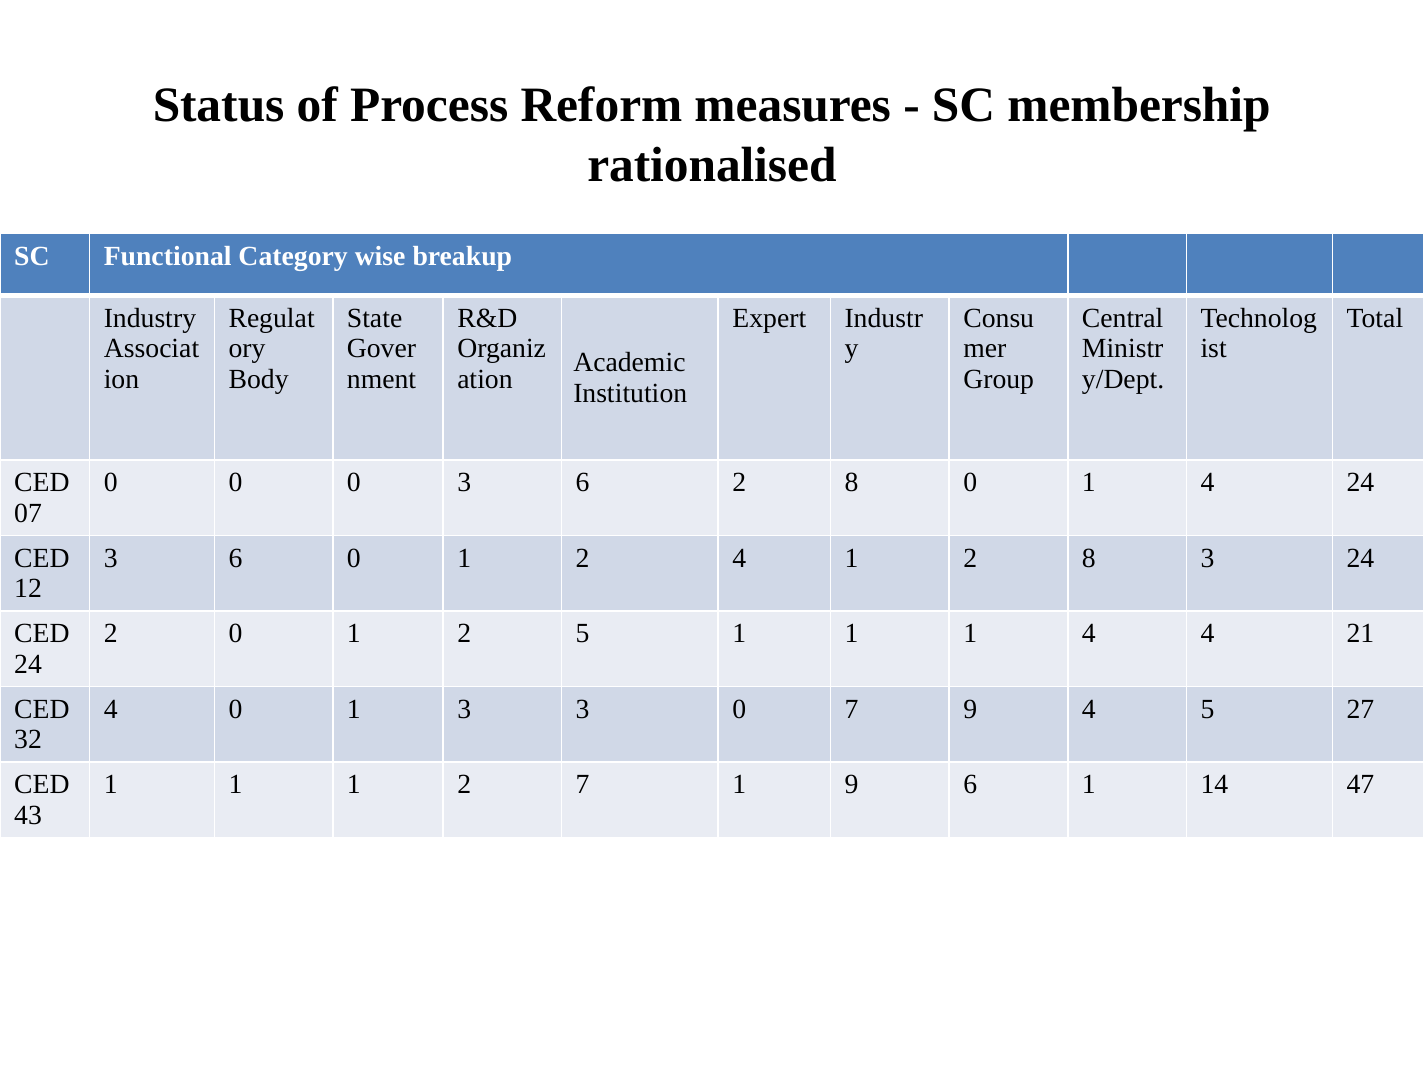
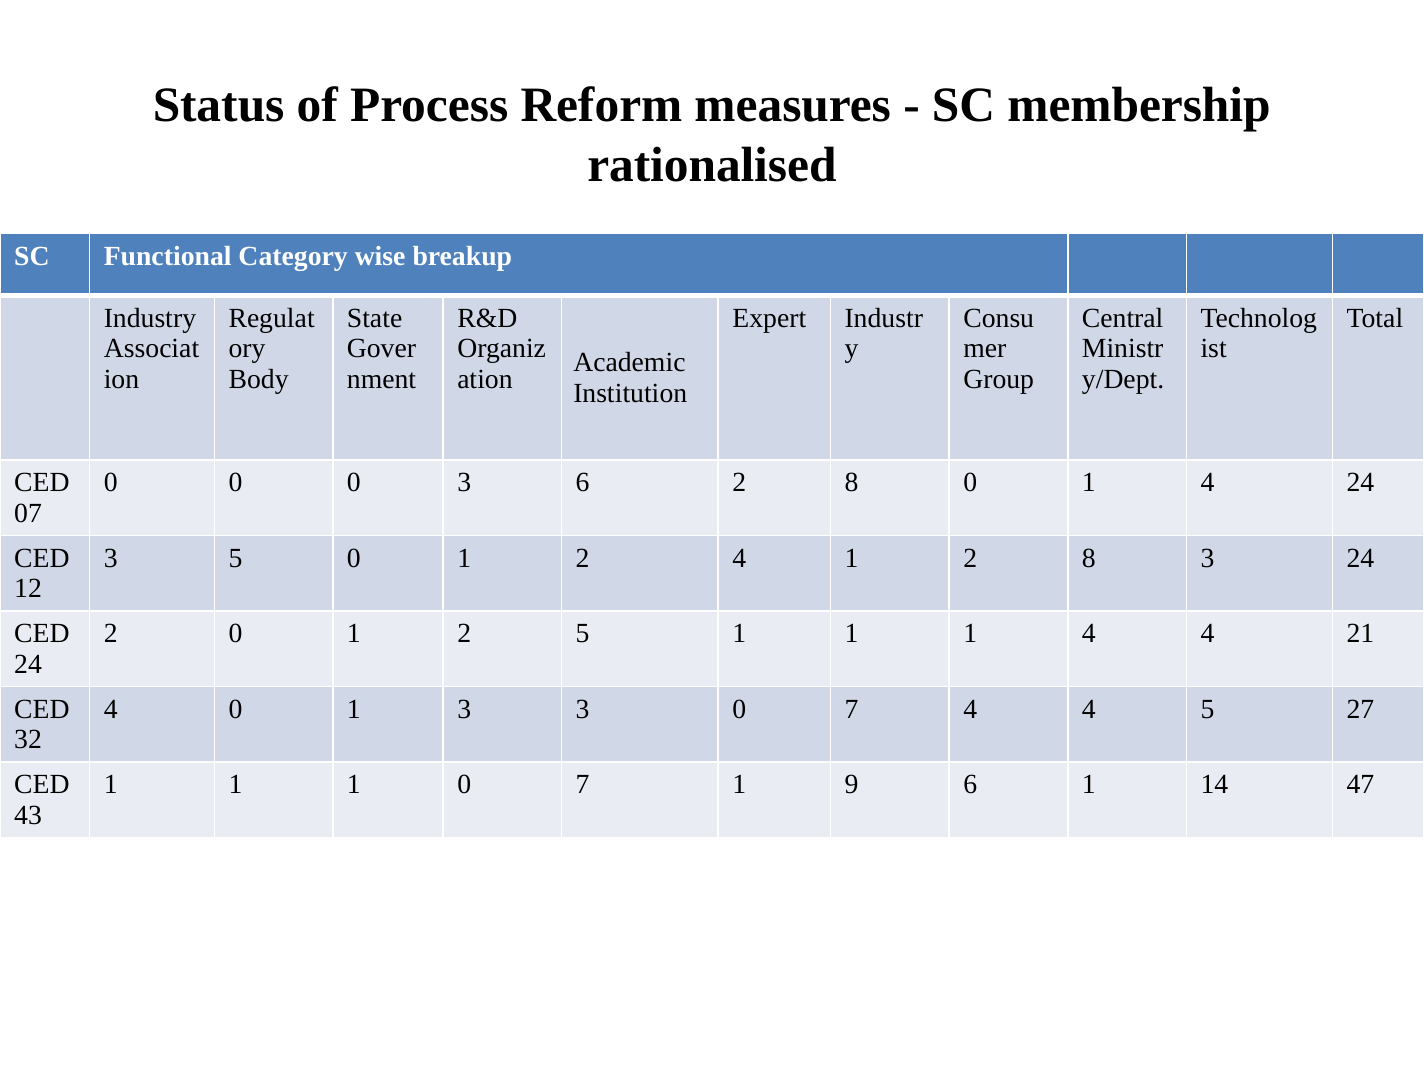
6: 6 -> 5 (236, 558)
7 9: 9 -> 4 (970, 709)
1 1 2: 2 -> 0 (464, 785)
